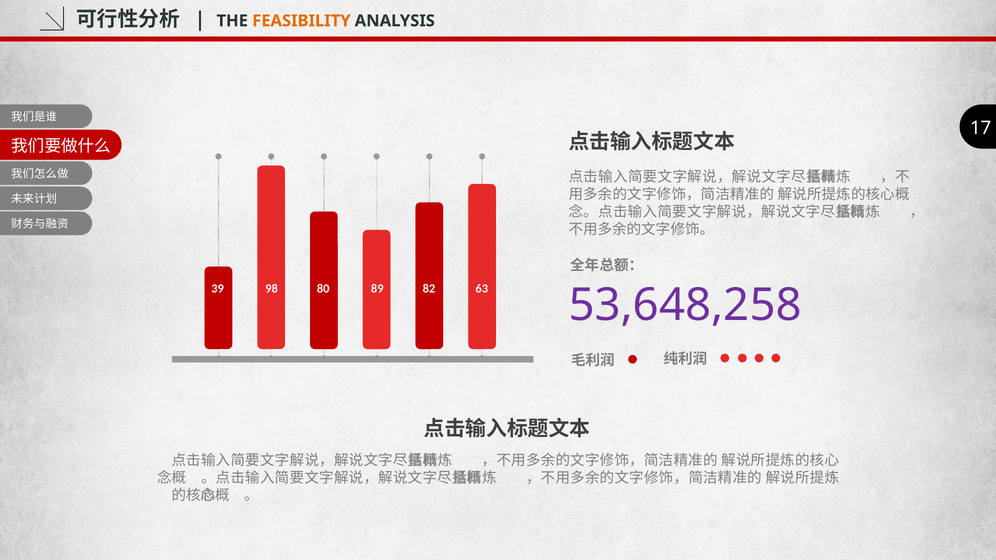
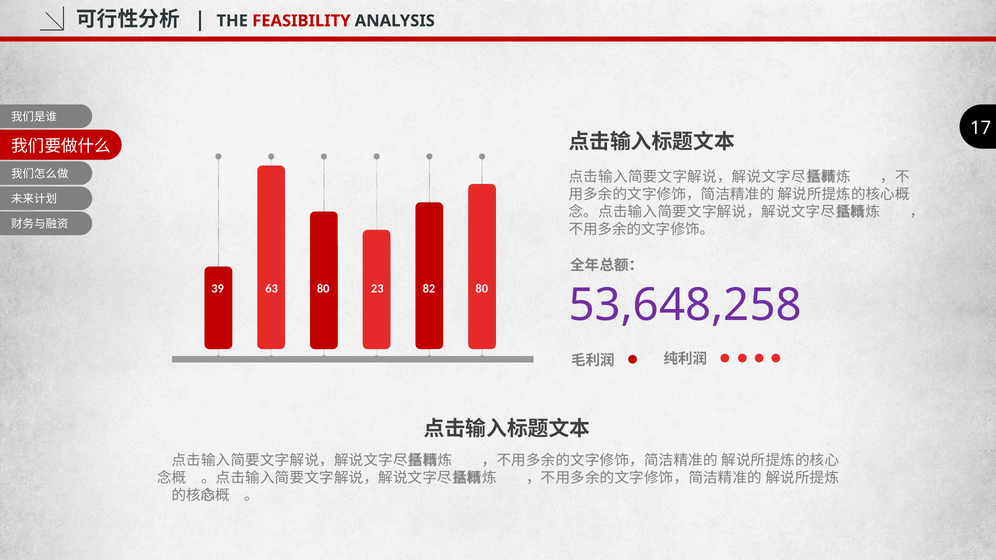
FEASIBILITY colour: orange -> red (301, 21)
98: 98 -> 63 (272, 289)
89: 89 -> 23 (377, 289)
82 63: 63 -> 80 (482, 289)
